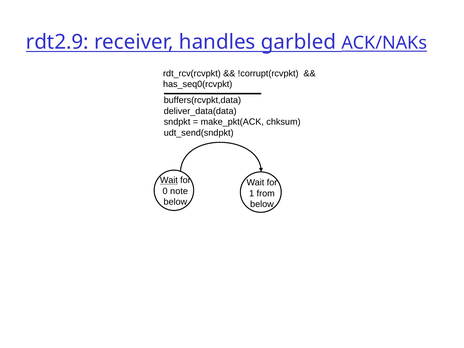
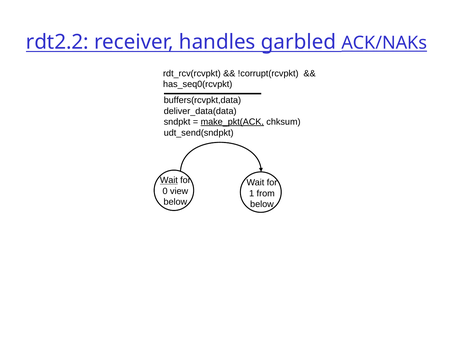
rdt2.9: rdt2.9 -> rdt2.2 (57, 42)
make_pkt(ACK underline: none -> present (232, 122)
note: note -> view (179, 191)
